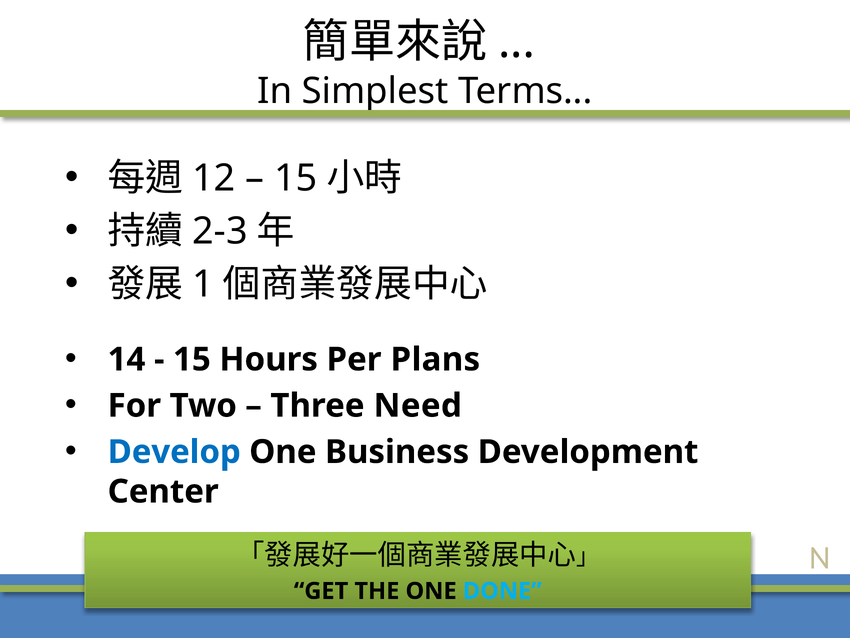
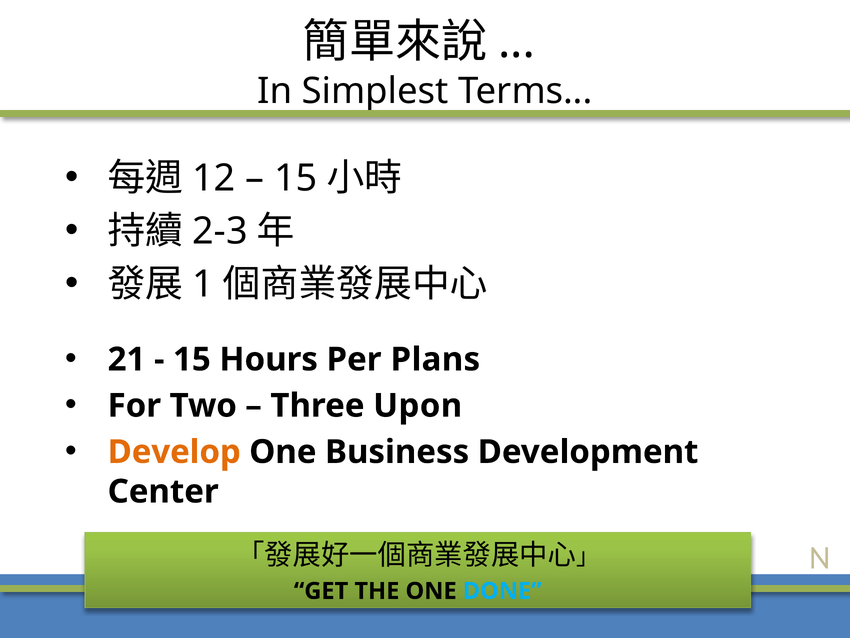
14: 14 -> 21 (127, 359)
Need: Need -> Upon (418, 405)
Develop colour: blue -> orange (174, 452)
